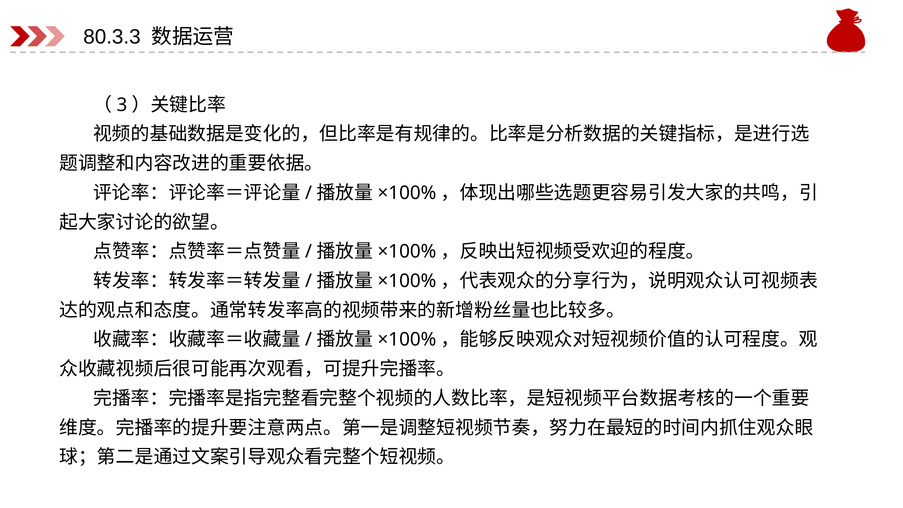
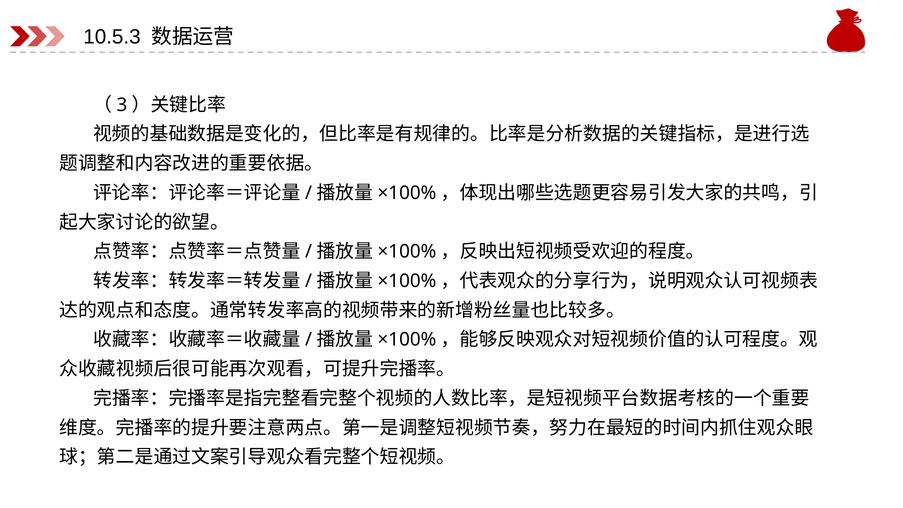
80.3.3: 80.3.3 -> 10.5.3 (112, 37)
